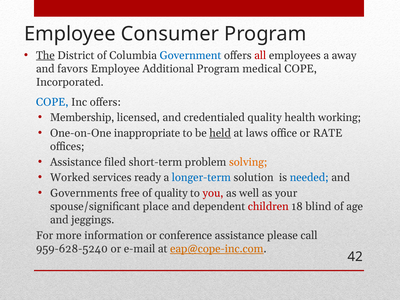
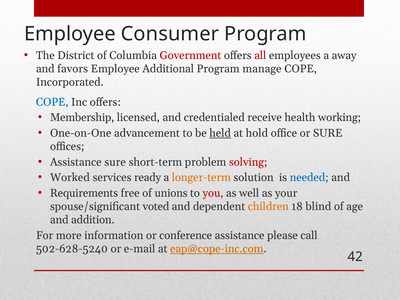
The underline: present -> none (45, 55)
Government colour: blue -> red (190, 55)
medical: medical -> manage (262, 69)
credentialed quality: quality -> receive (265, 118)
inappropriate: inappropriate -> advancement (147, 133)
laws: laws -> hold (257, 133)
or RATE: RATE -> SURE (328, 133)
Assistance filed: filed -> sure (115, 162)
solving colour: orange -> red (248, 162)
longer-term colour: blue -> orange (201, 178)
Governments: Governments -> Requirements (84, 193)
of quality: quality -> unions (171, 193)
place: place -> voted (156, 207)
children colour: red -> orange (268, 207)
jeggings: jeggings -> addition (93, 220)
959-628-5240: 959-628-5240 -> 502-628-5240 (72, 249)
